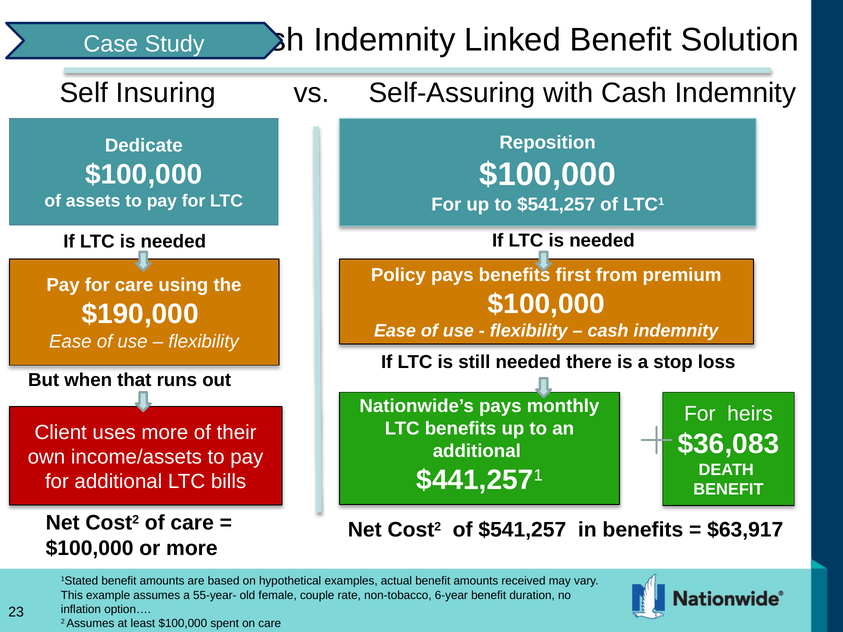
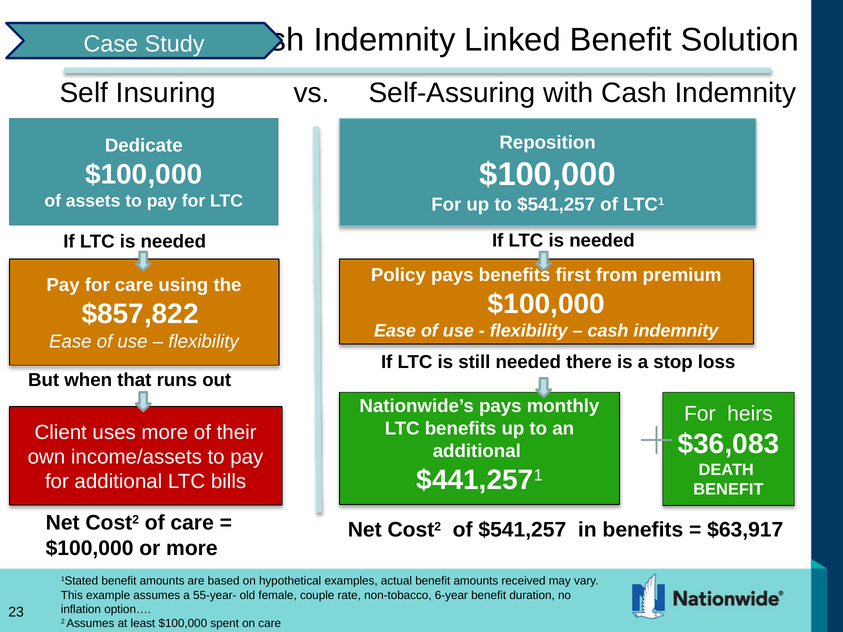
$190,000: $190,000 -> $857,822 (140, 314)
